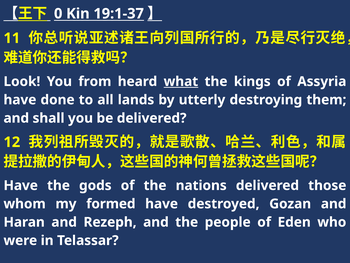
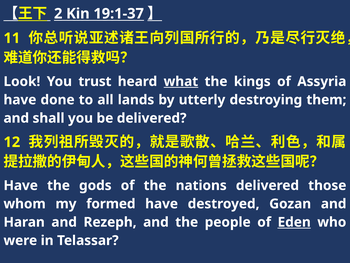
0: 0 -> 2 (58, 14)
from: from -> trust (95, 81)
Eden underline: none -> present (294, 222)
